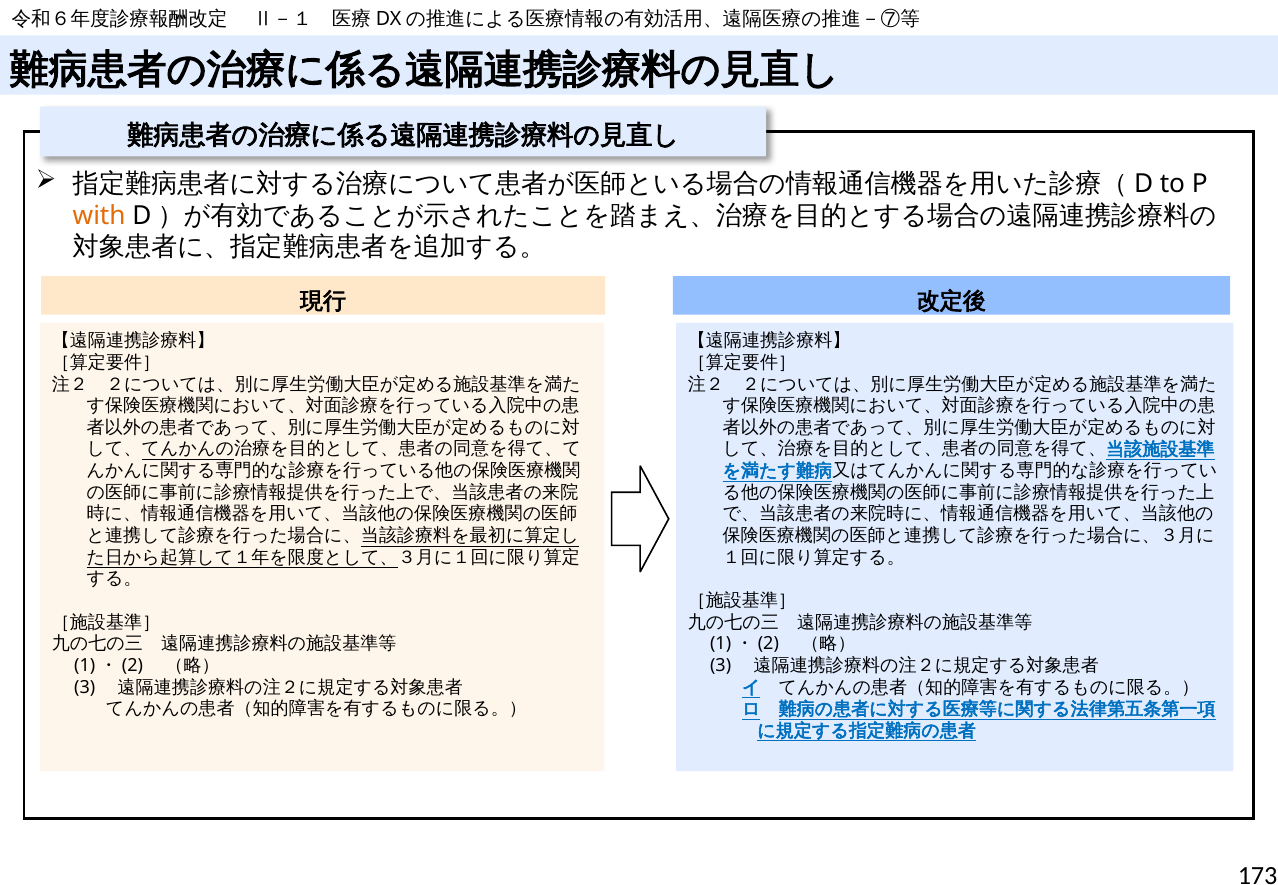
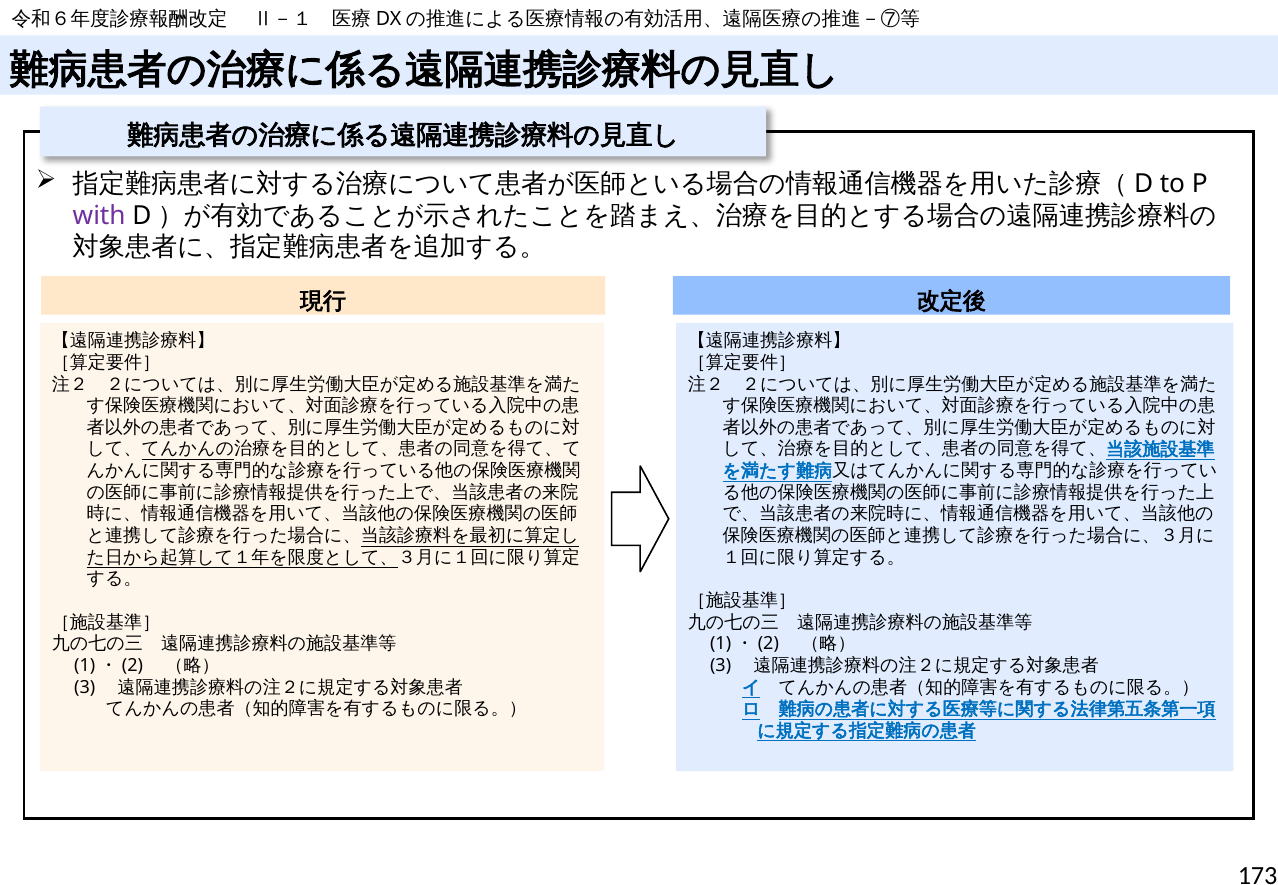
with colour: orange -> purple (99, 216)
